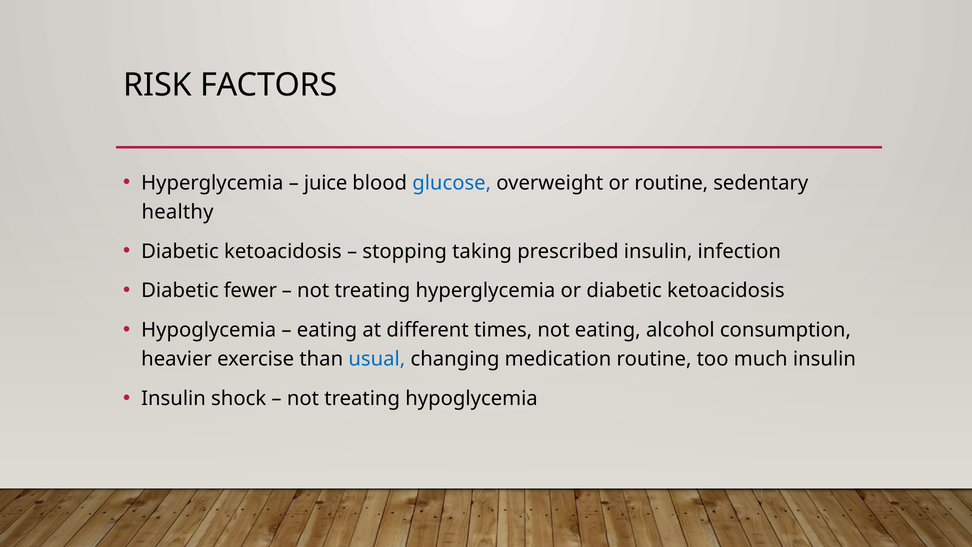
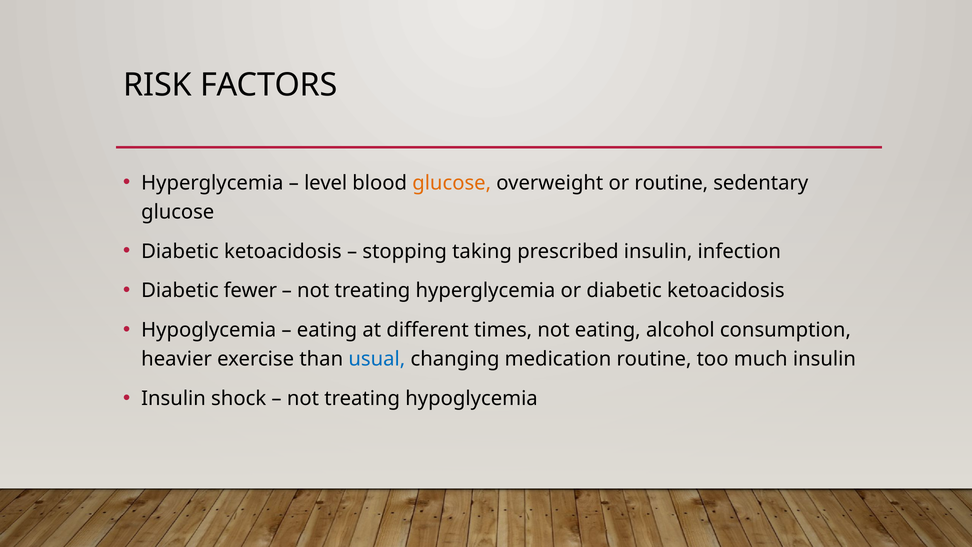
juice: juice -> level (326, 183)
glucose colour: blue -> orange (452, 183)
healthy: healthy -> glucose (178, 212)
